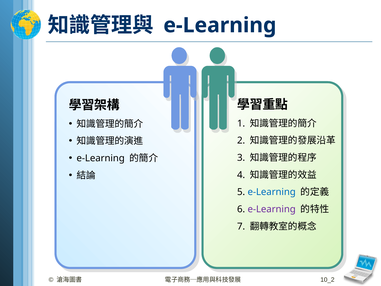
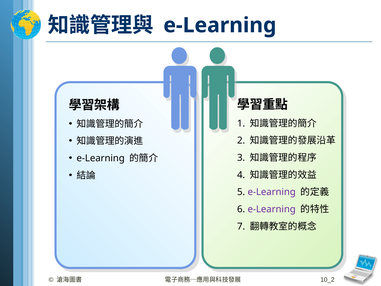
e-Learning colour: blue -> purple (272, 192)
